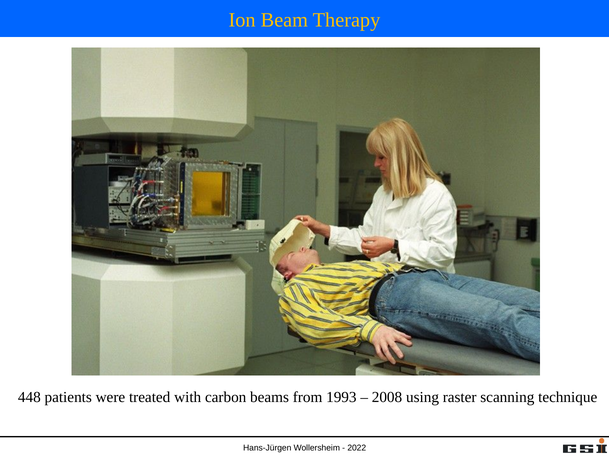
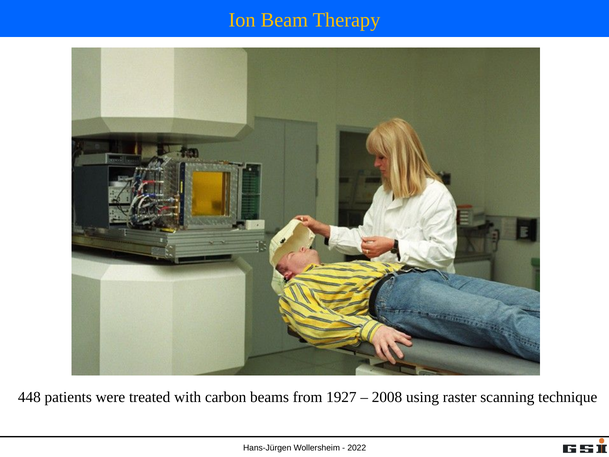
1993: 1993 -> 1927 (341, 397)
